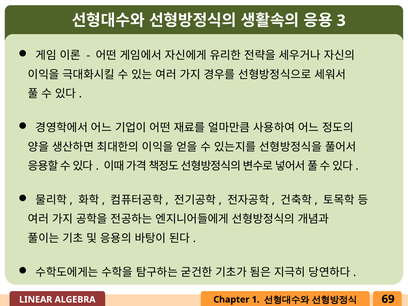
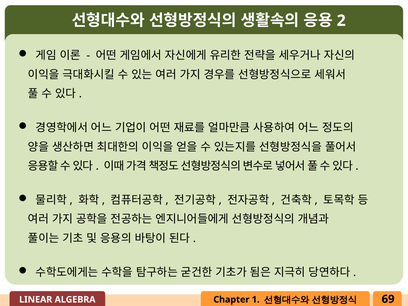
3: 3 -> 2 (341, 21)
